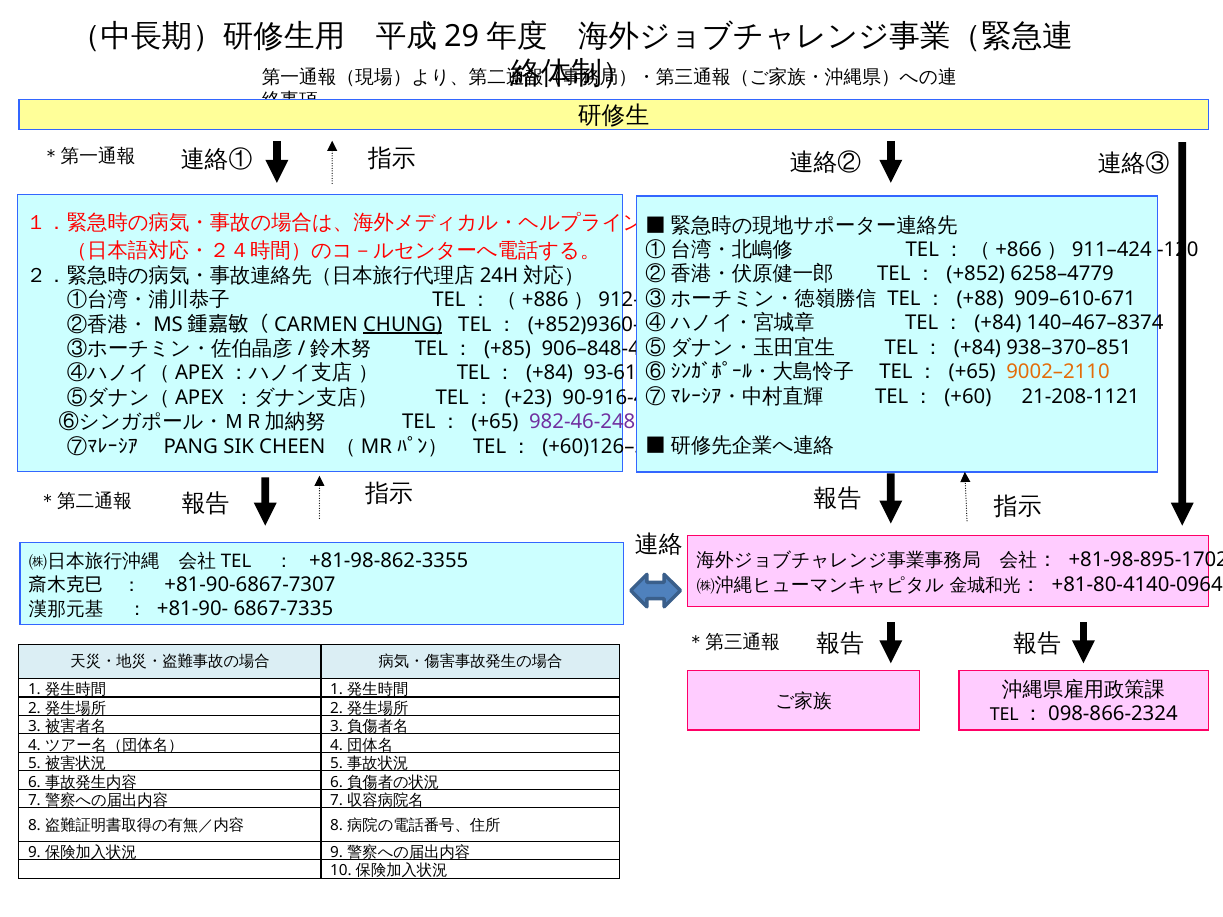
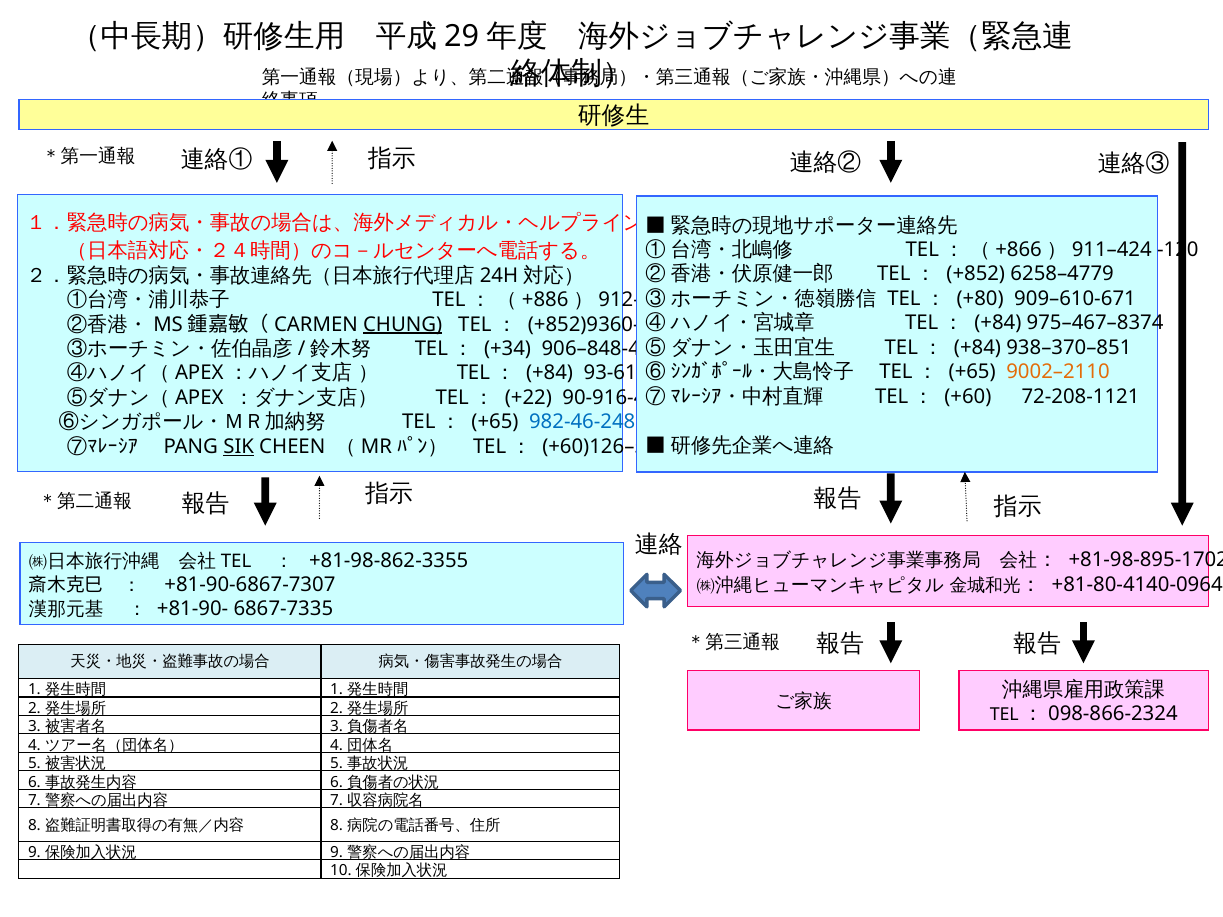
+88: +88 -> +80 (980, 299)
140–467–8374: 140–467–8374 -> 975–467–8374 (1095, 323)
+85: +85 -> +34 (508, 349)
21-208-1121: 21-208-1121 -> 72-208-1121 (1080, 397)
+23: +23 -> +22 (528, 398)
982-46-248 colour: purple -> blue (582, 422)
SIK underline: none -> present (239, 447)
